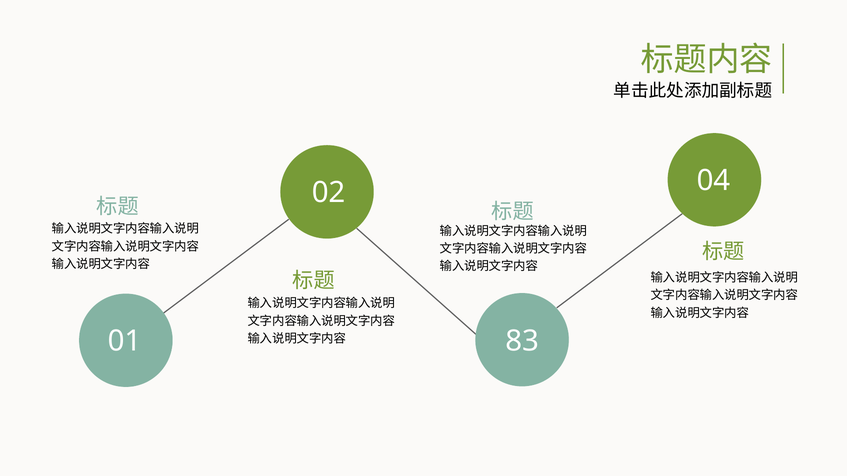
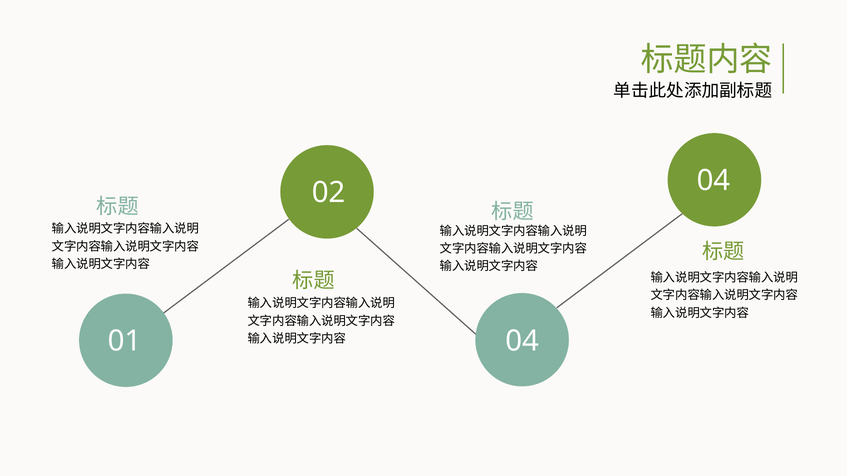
01 83: 83 -> 04 (522, 342)
